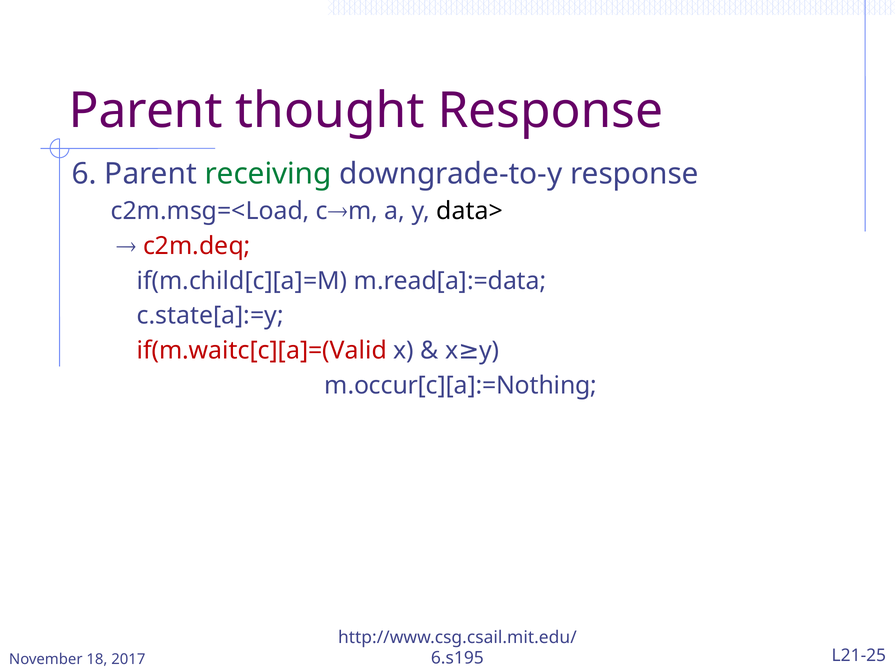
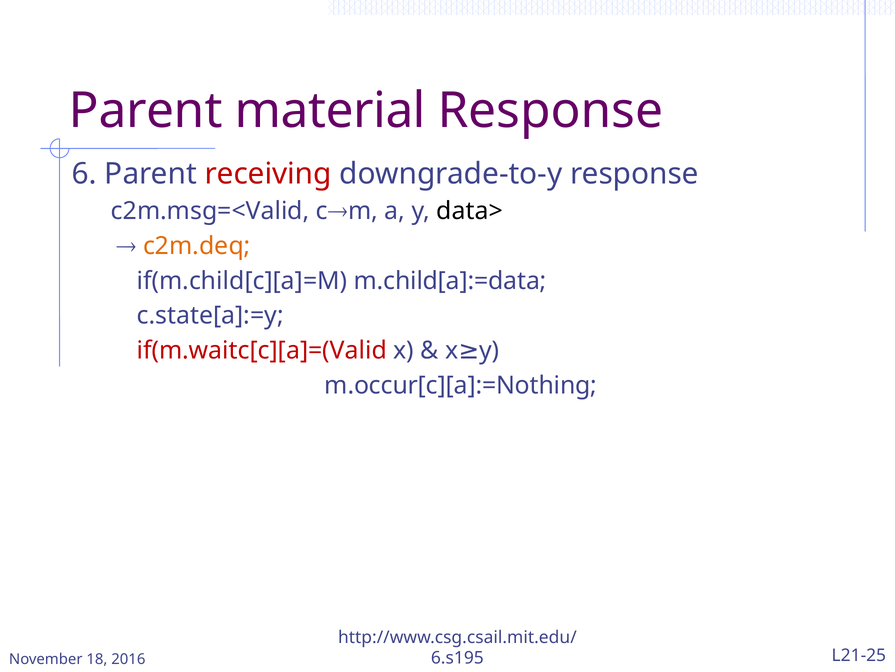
thought: thought -> material (330, 111)
receiving colour: green -> red (268, 173)
c2m.msg=<Load: c2m.msg=<Load -> c2m.msg=<Valid (210, 211)
c2m.deq colour: red -> orange (197, 246)
m.read[a]:=data: m.read[a]:=data -> m.child[a]:=data (450, 281)
2017: 2017 -> 2016 (128, 659)
